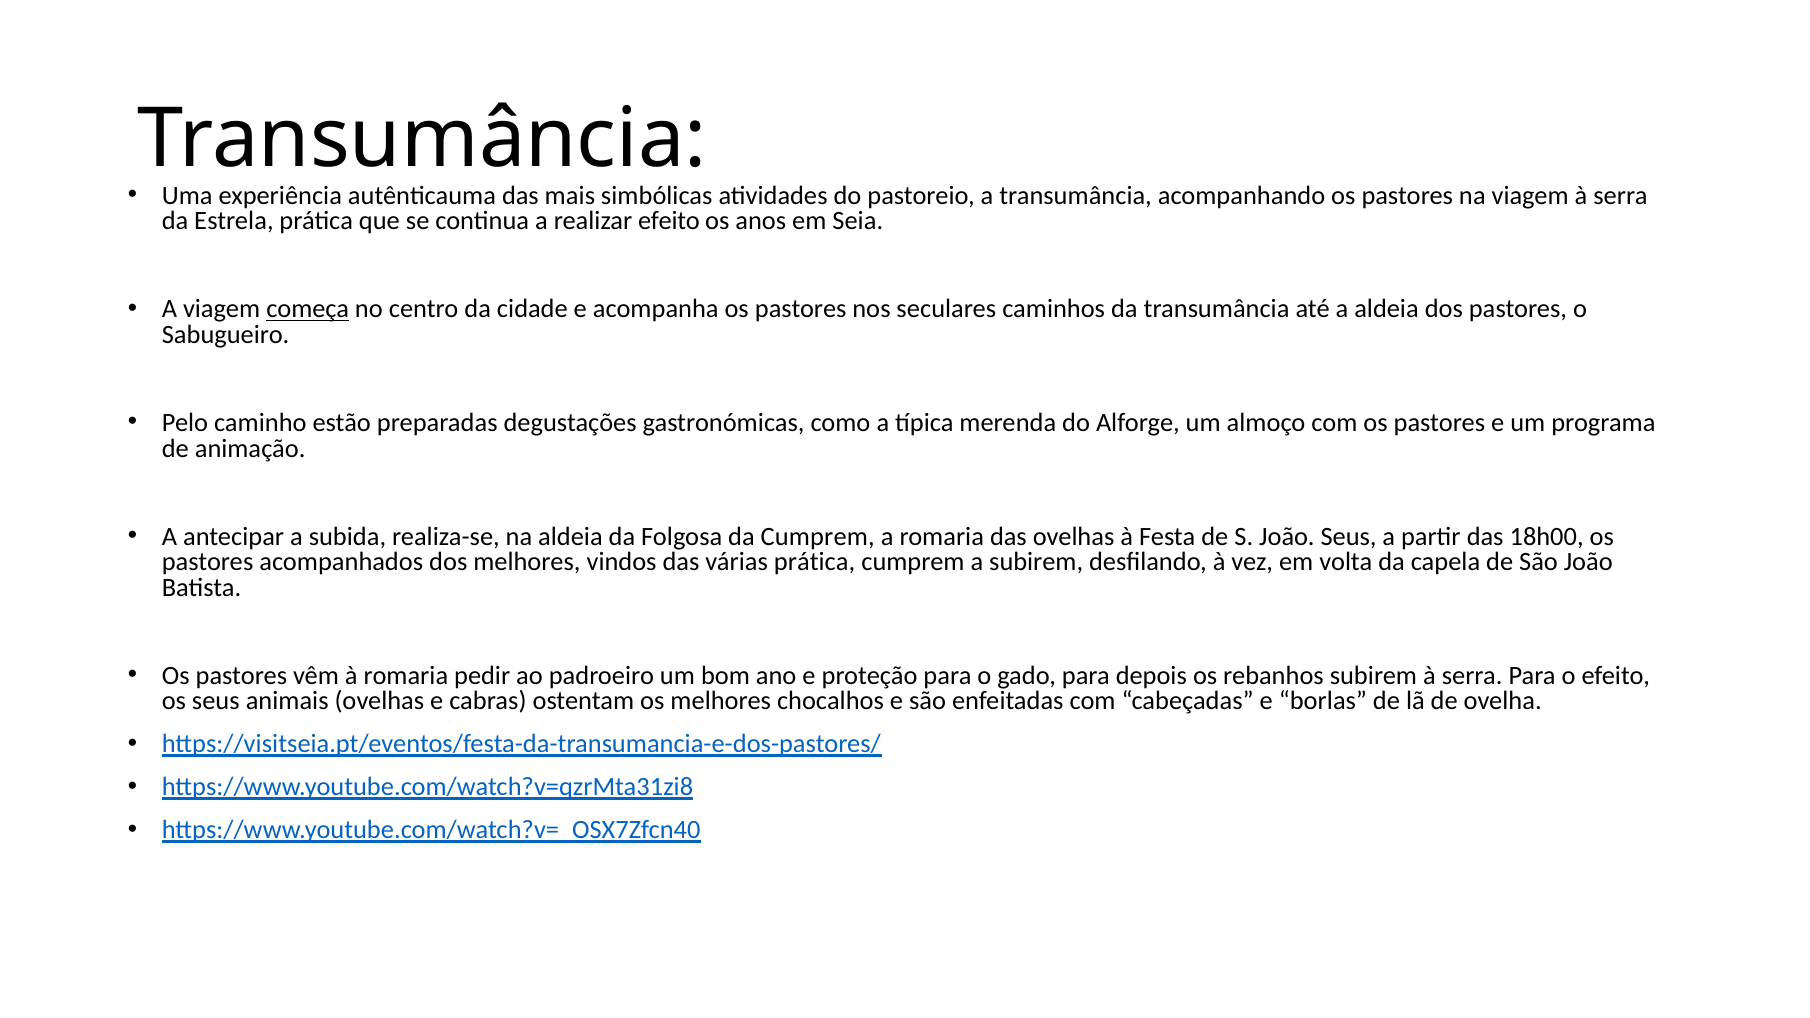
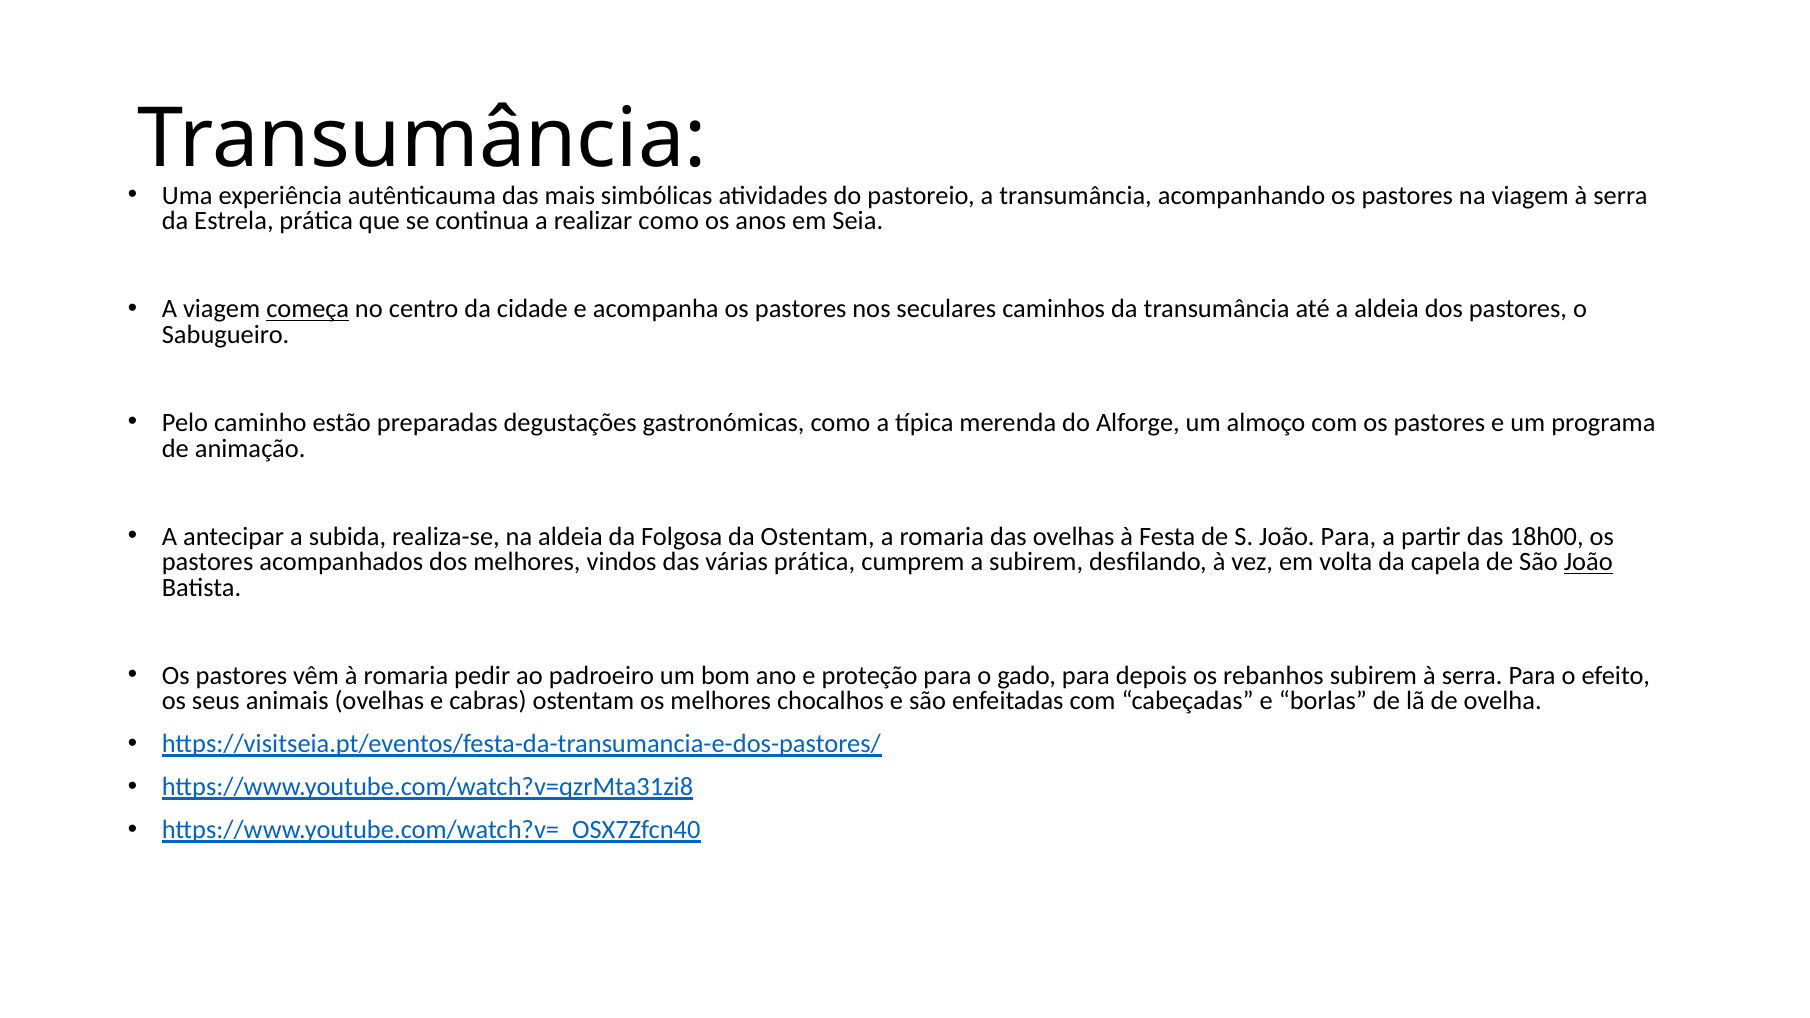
realizar efeito: efeito -> como (669, 221)
da Cumprem: Cumprem -> Ostentam (818, 536)
João Seus: Seus -> Para (1348, 536)
João underline: none -> present (1588, 562)
